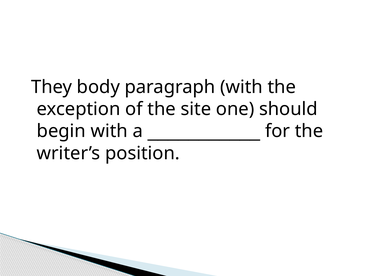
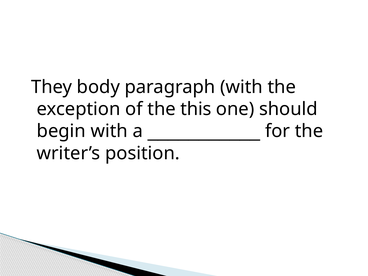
site: site -> this (196, 109)
